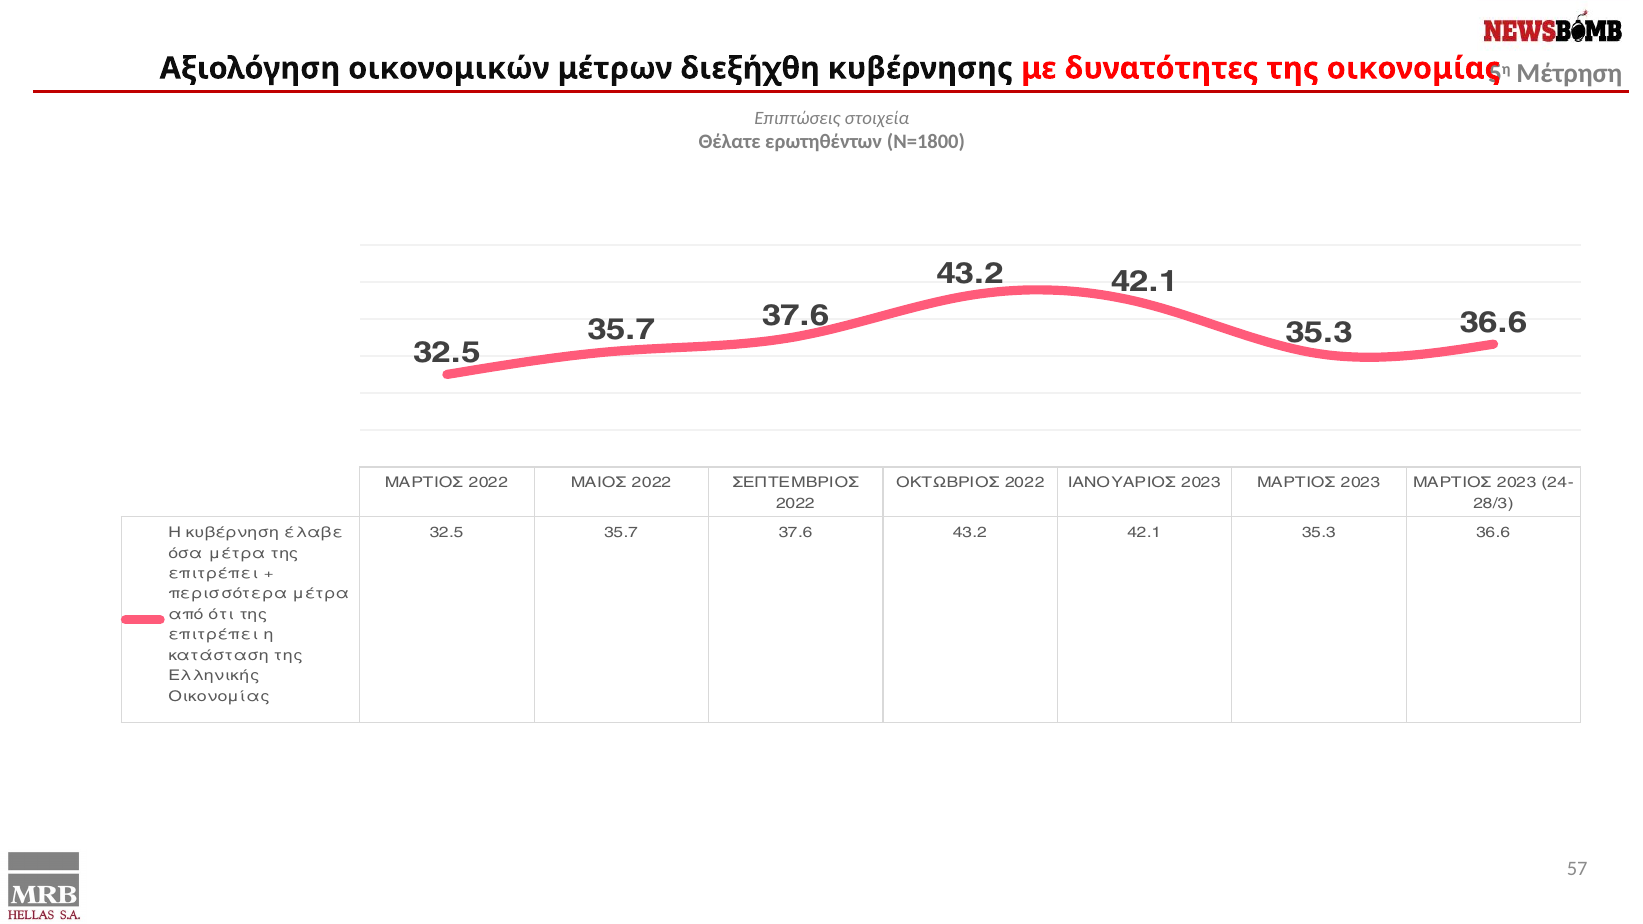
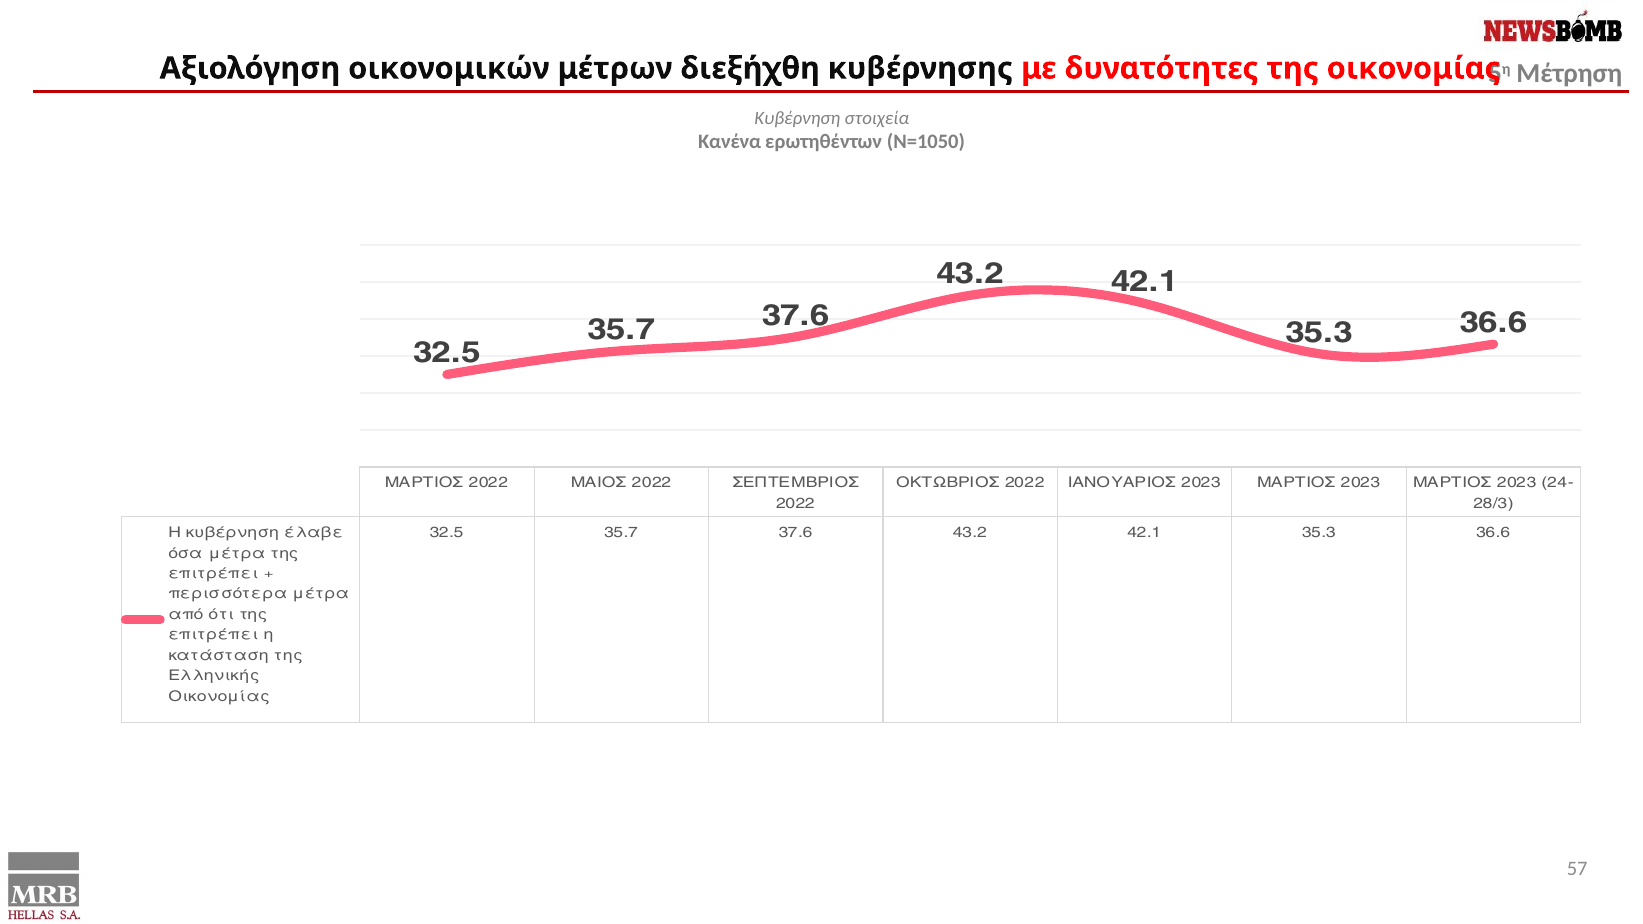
Επιπτώσεις: Επιπτώσεις -> Κυβέρνηση (797, 118)
Θέλατε: Θέλατε -> Κανένα (730, 142)
N=1800: N=1800 -> N=1050 (926, 142)
